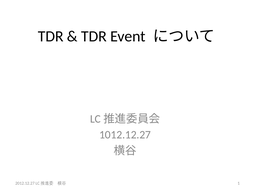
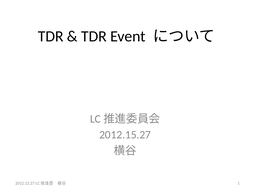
1012.12.27: 1012.12.27 -> 2012.15.27 (125, 134)
